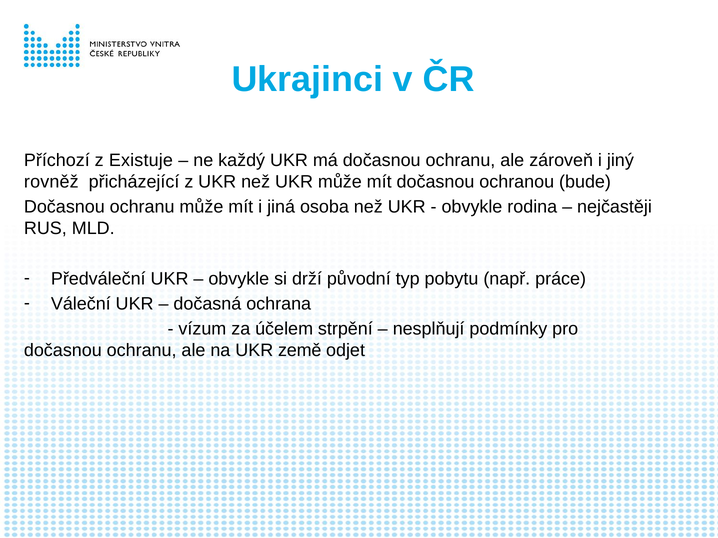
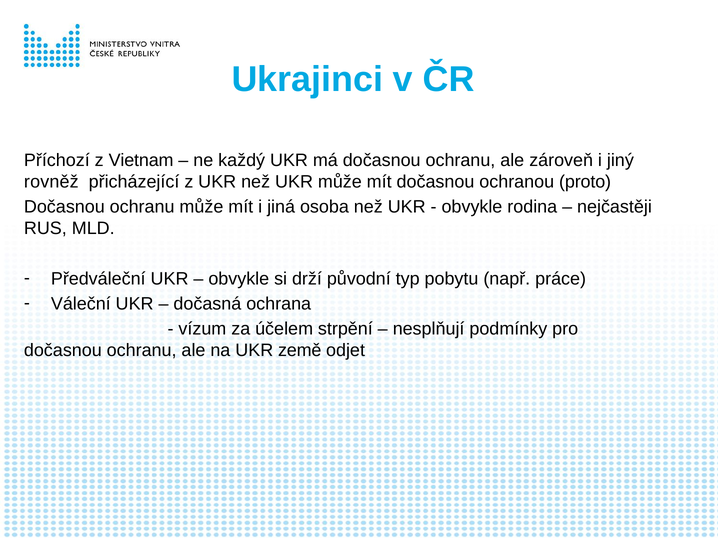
Existuje: Existuje -> Vietnam (141, 160)
bude: bude -> proto (585, 182)
